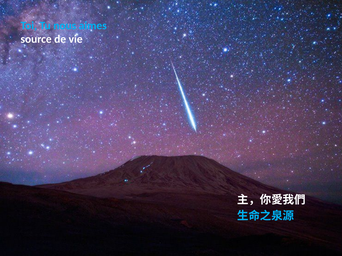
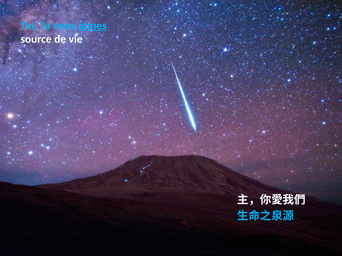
aimes underline: none -> present (93, 26)
